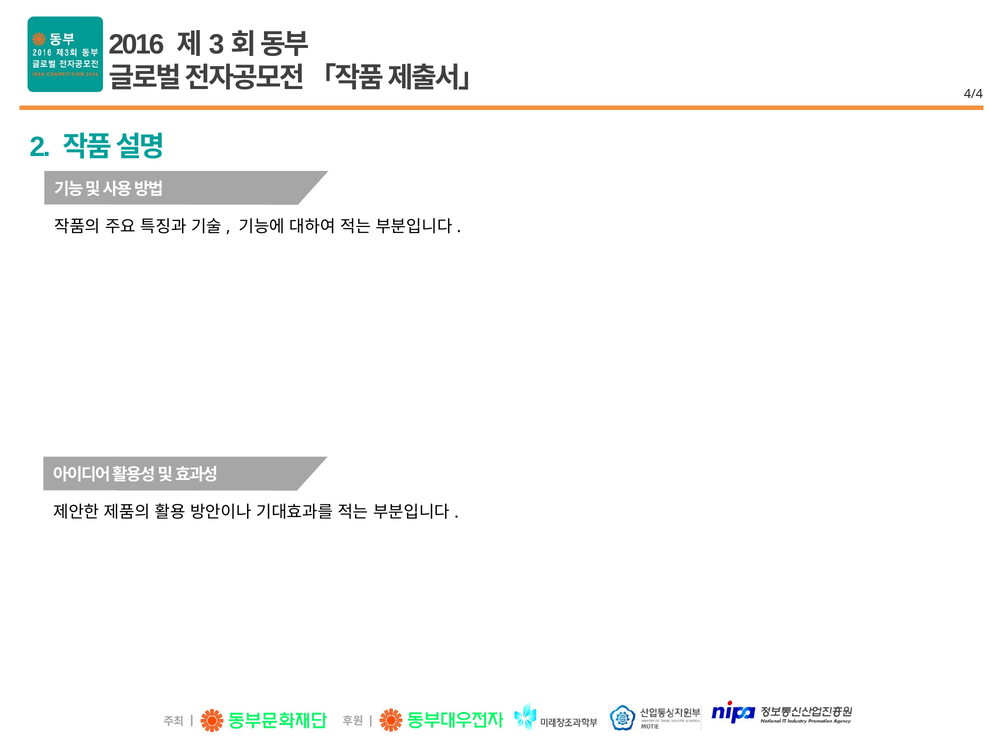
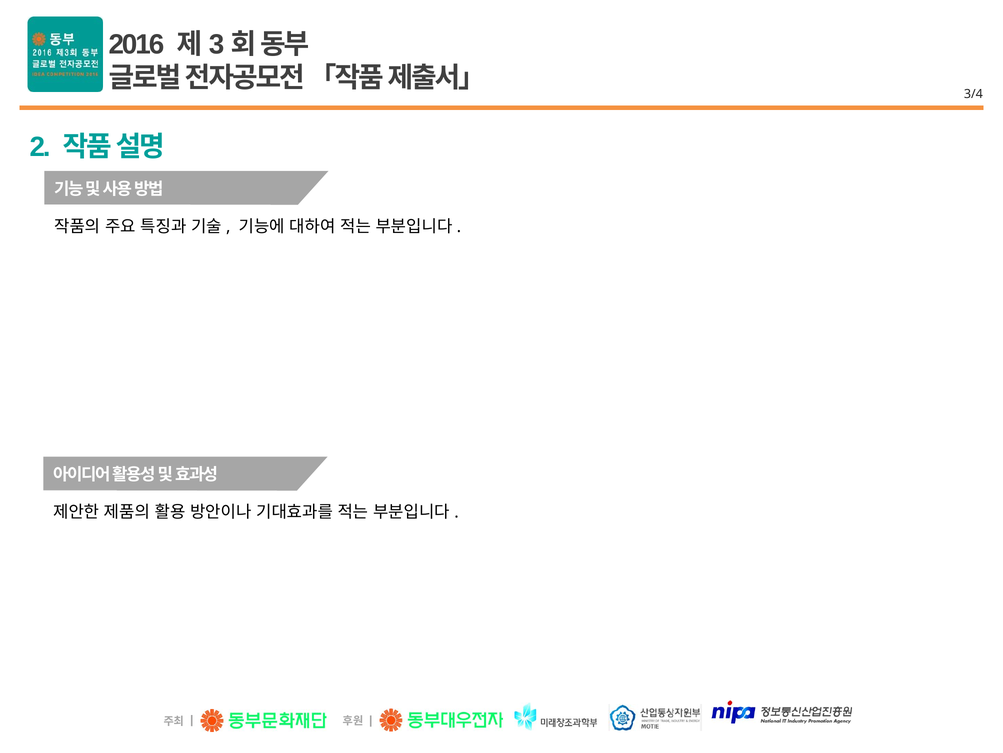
4/4: 4/4 -> 3/4 (973, 94)
